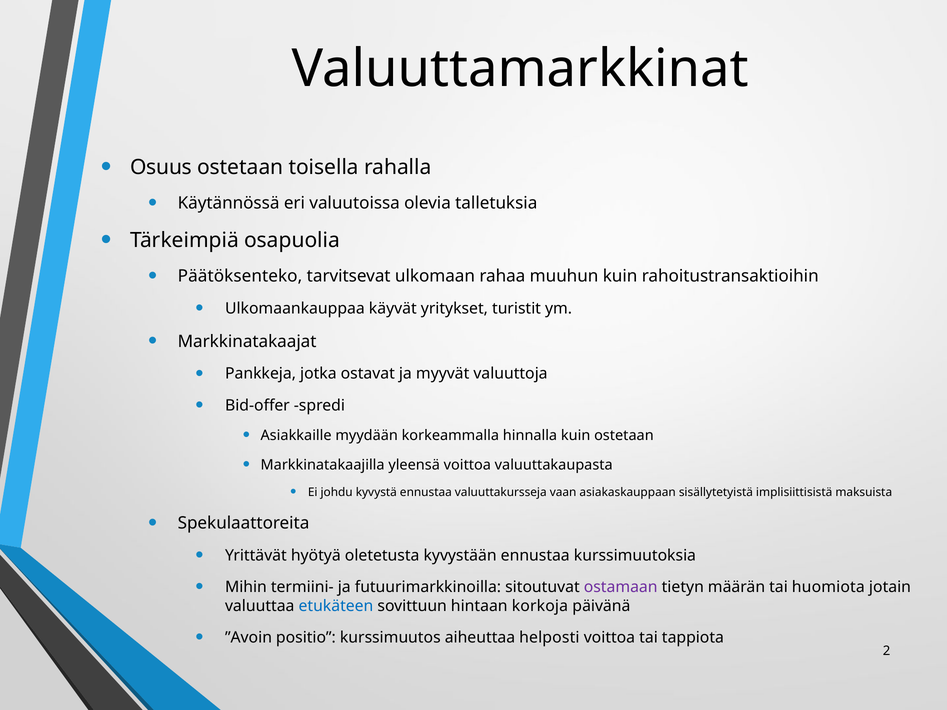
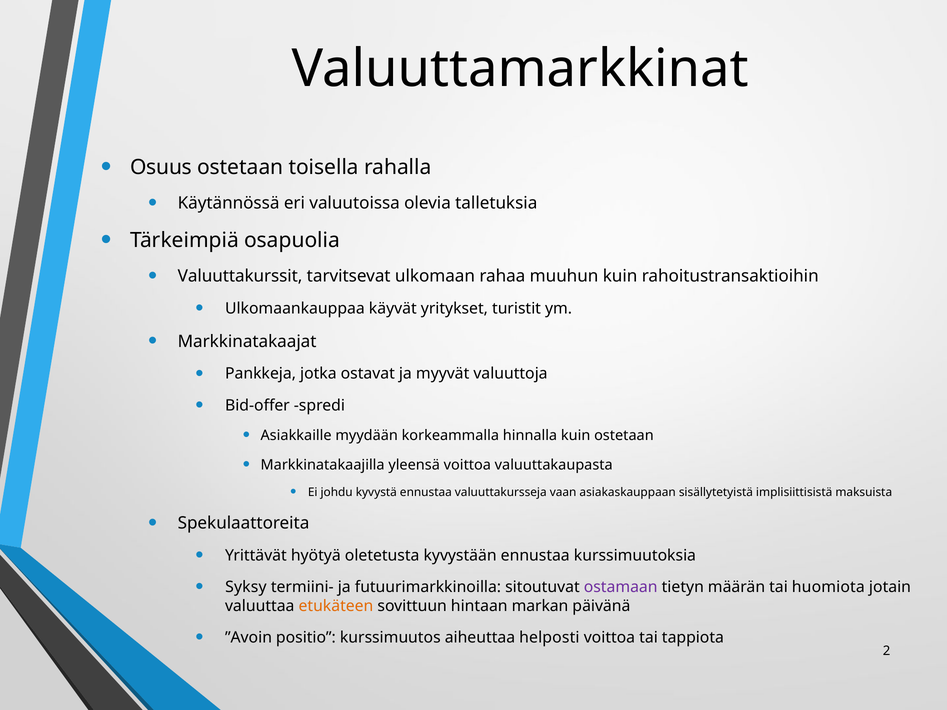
Päätöksenteko: Päätöksenteko -> Valuuttakurssit (240, 276)
Mihin: Mihin -> Syksy (246, 587)
etukäteen colour: blue -> orange (336, 606)
korkoja: korkoja -> markan (540, 606)
